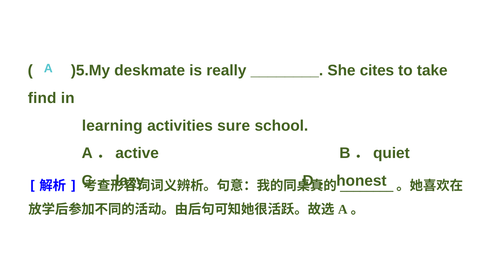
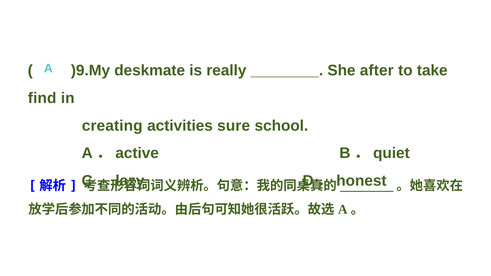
)5.My: )5.My -> )9.My (90, 70)
cites: cites -> after (377, 70)
learning: learning -> creating (112, 126)
